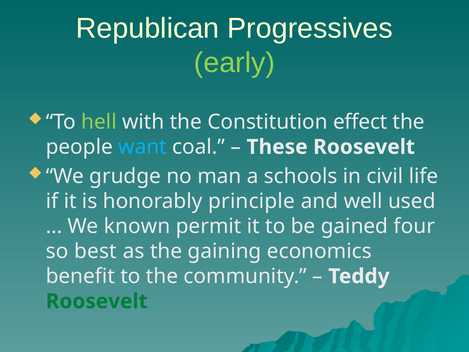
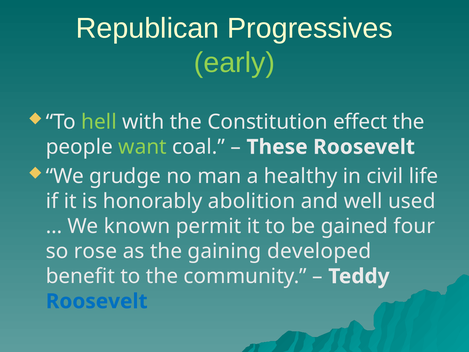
want colour: light blue -> light green (143, 147)
schools: schools -> healthy (301, 176)
principle: principle -> abolition (252, 201)
best: best -> rose (95, 251)
economics: economics -> developed (319, 251)
Roosevelt colour: green -> blue (97, 301)
